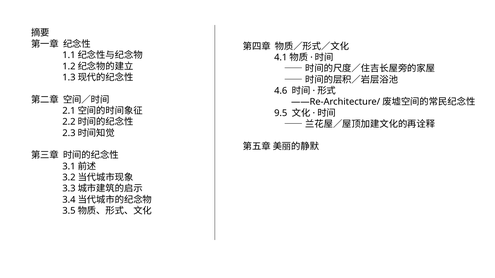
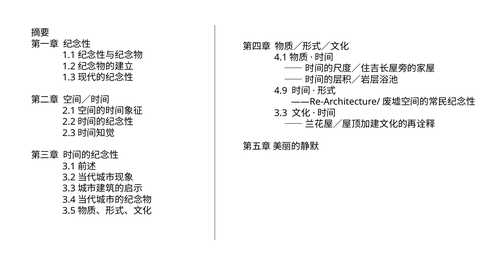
4.6: 4.6 -> 4.9 (281, 91)
9.5: 9.5 -> 3.3 (281, 113)
